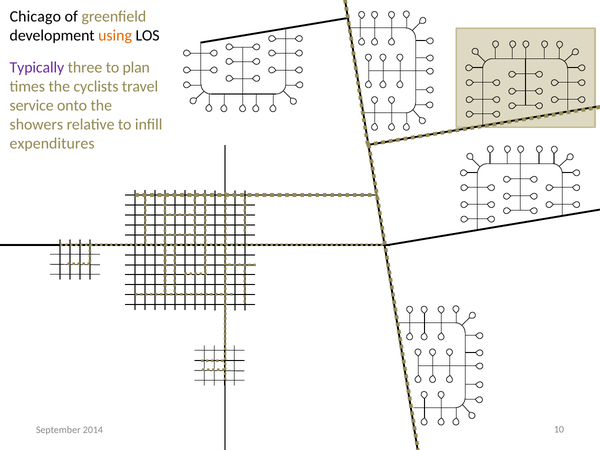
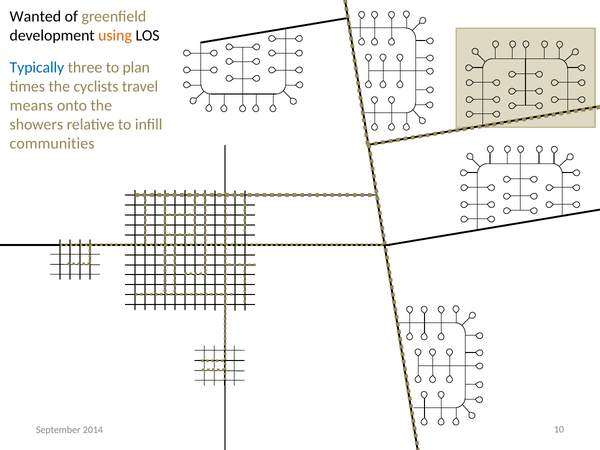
Chicago: Chicago -> Wanted (35, 17)
Typically colour: purple -> blue (37, 68)
service: service -> means (31, 106)
expenditures: expenditures -> communities (52, 144)
